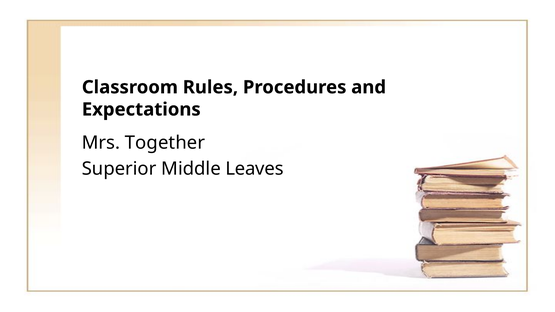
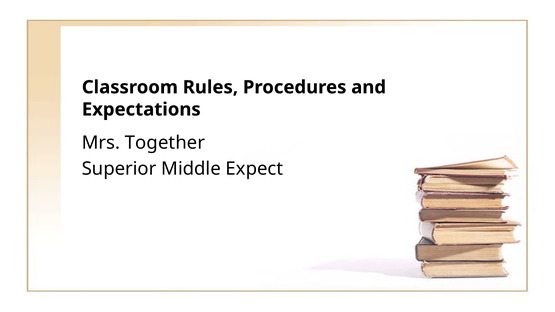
Leaves: Leaves -> Expect (254, 169)
